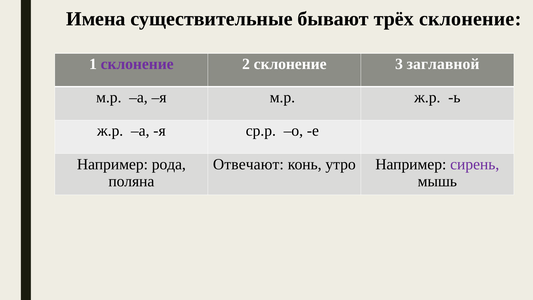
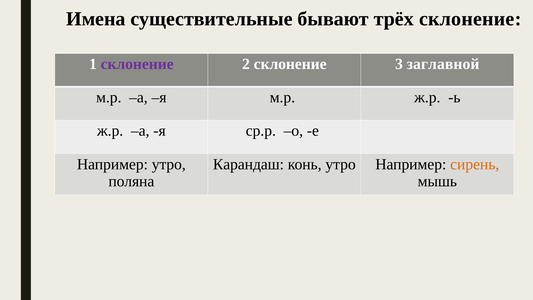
Например рода: рода -> утро (169, 164)
Отвечают: Отвечают -> Карандаш (248, 164)
сирень colour: purple -> orange (475, 164)
